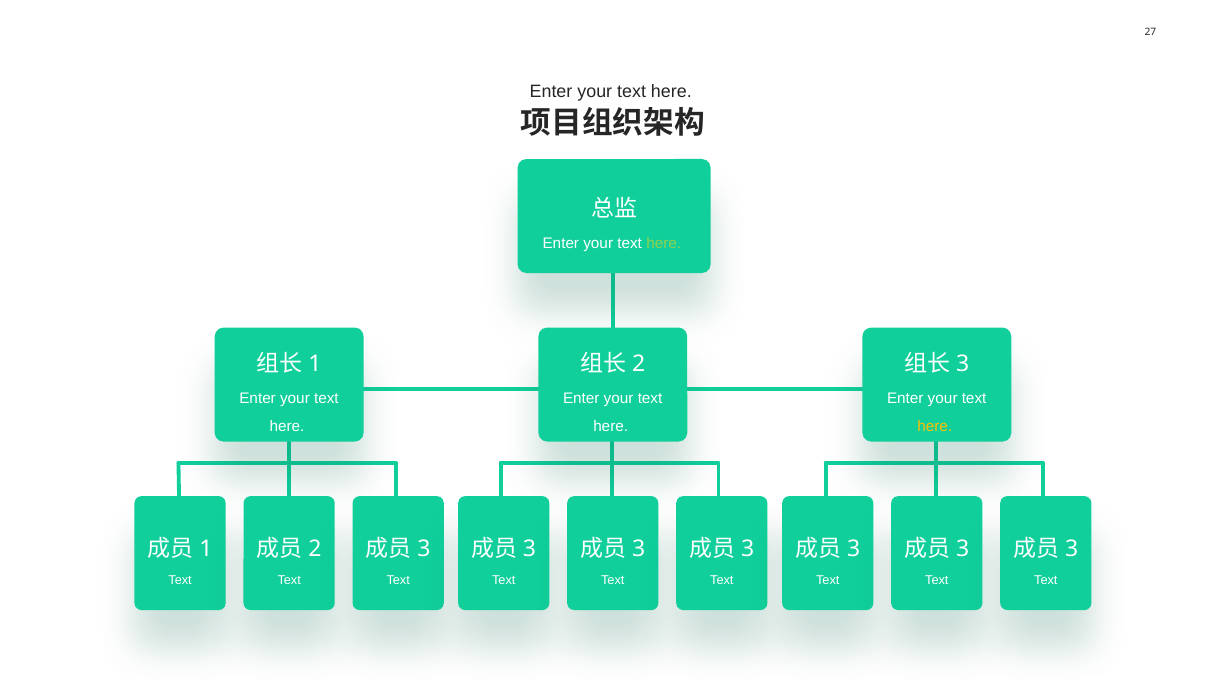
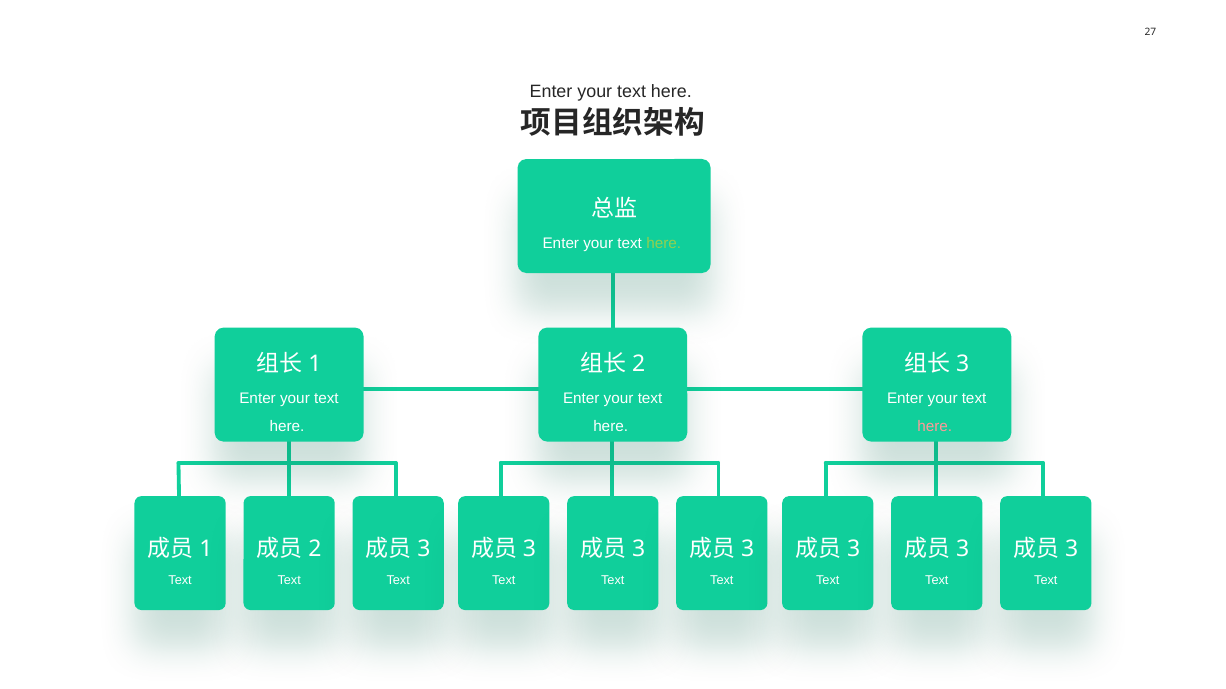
here colour: yellow -> pink (935, 427)
